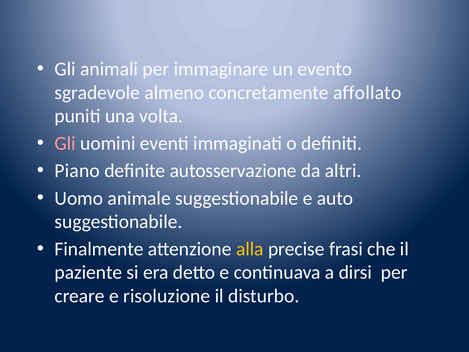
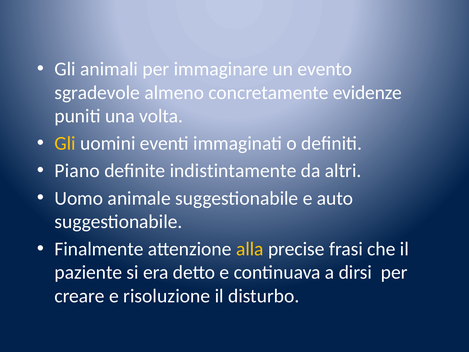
affollato: affollato -> evidenze (367, 93)
Gli colour: pink -> yellow (65, 143)
autosservazione: autosservazione -> indistintamente (233, 171)
